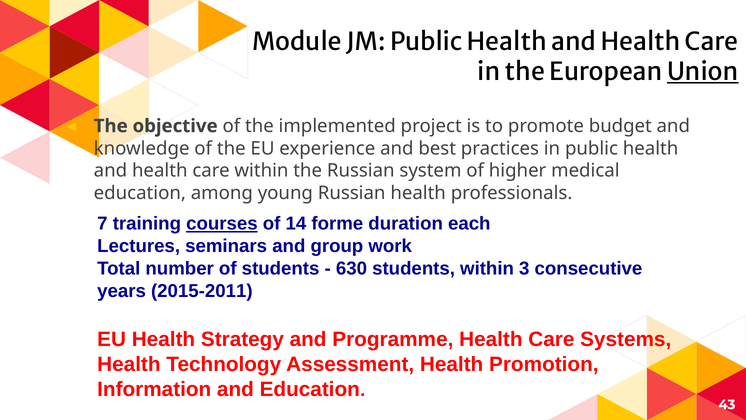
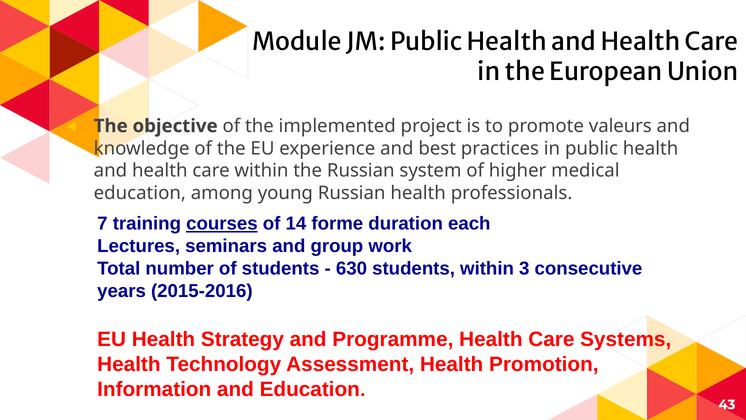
Union underline: present -> none (703, 72)
budget: budget -> valeurs (620, 126)
2015-2011: 2015-2011 -> 2015-2016 (202, 291)
